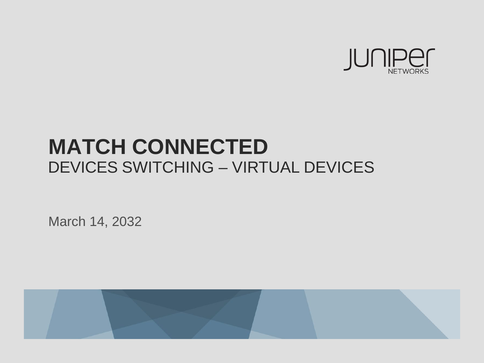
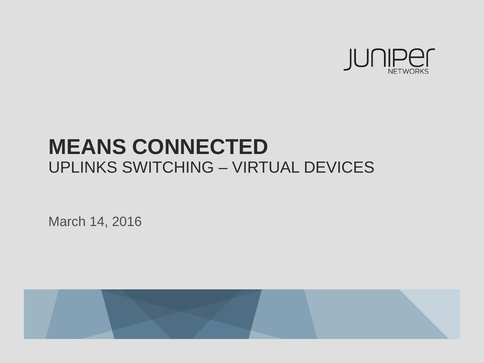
MATCH: MATCH -> MEANS (87, 147)
DEVICES: DEVICES -> UPLINKS (83, 168)
2032: 2032 -> 2016 (127, 222)
